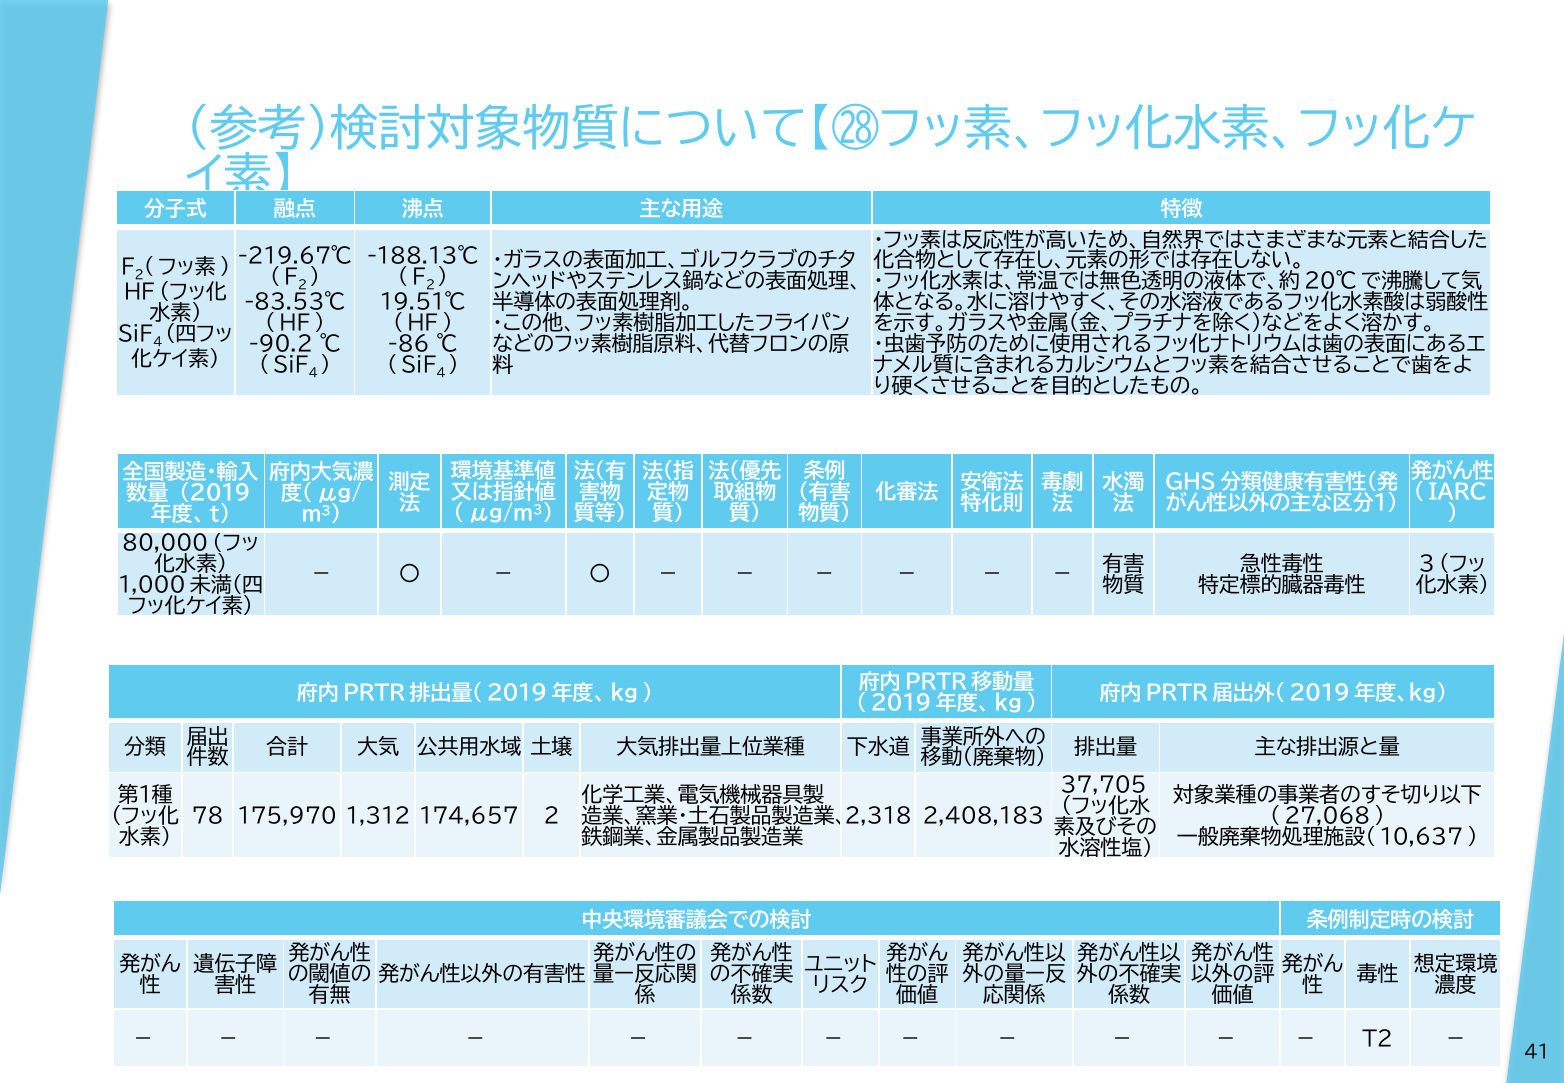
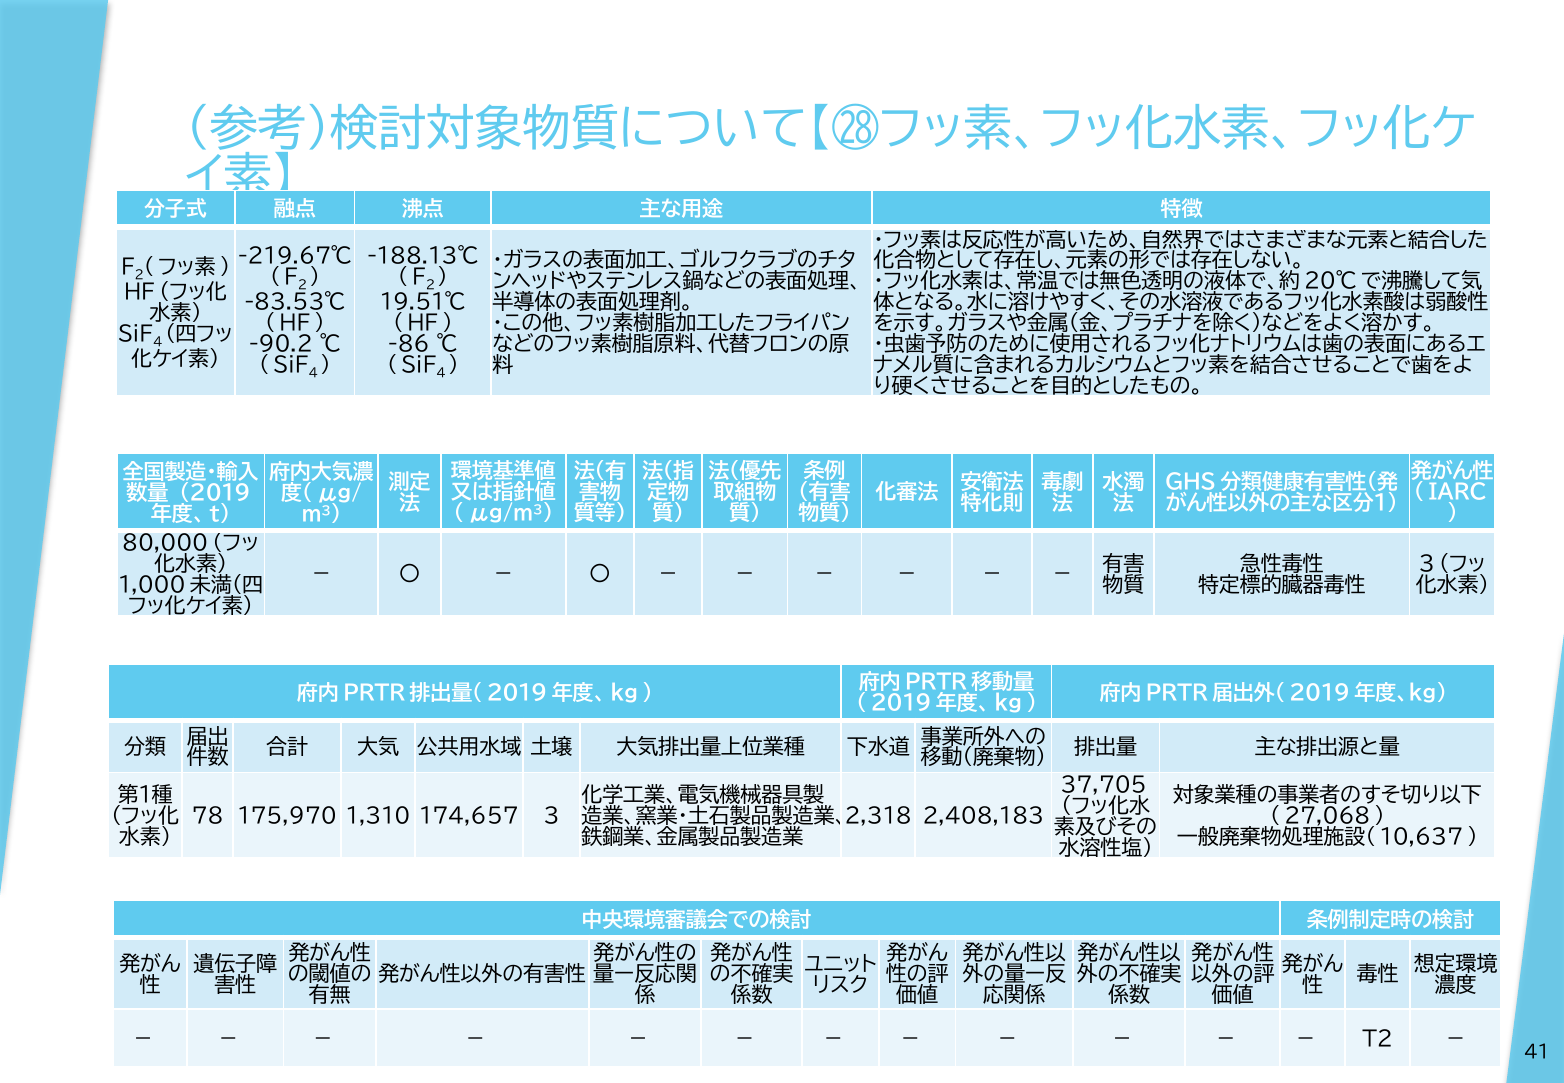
1,312: 1,312 -> 1,310 (378, 817)
174,657 2: 2 -> 3 (552, 817)
